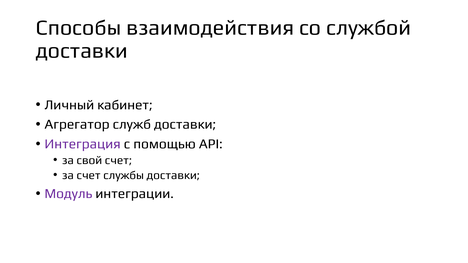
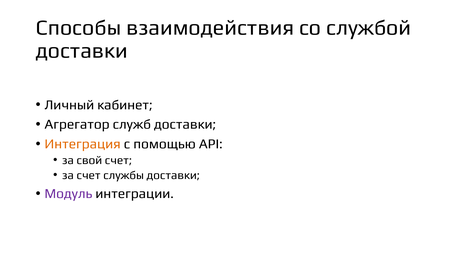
Интеграция colour: purple -> orange (83, 144)
